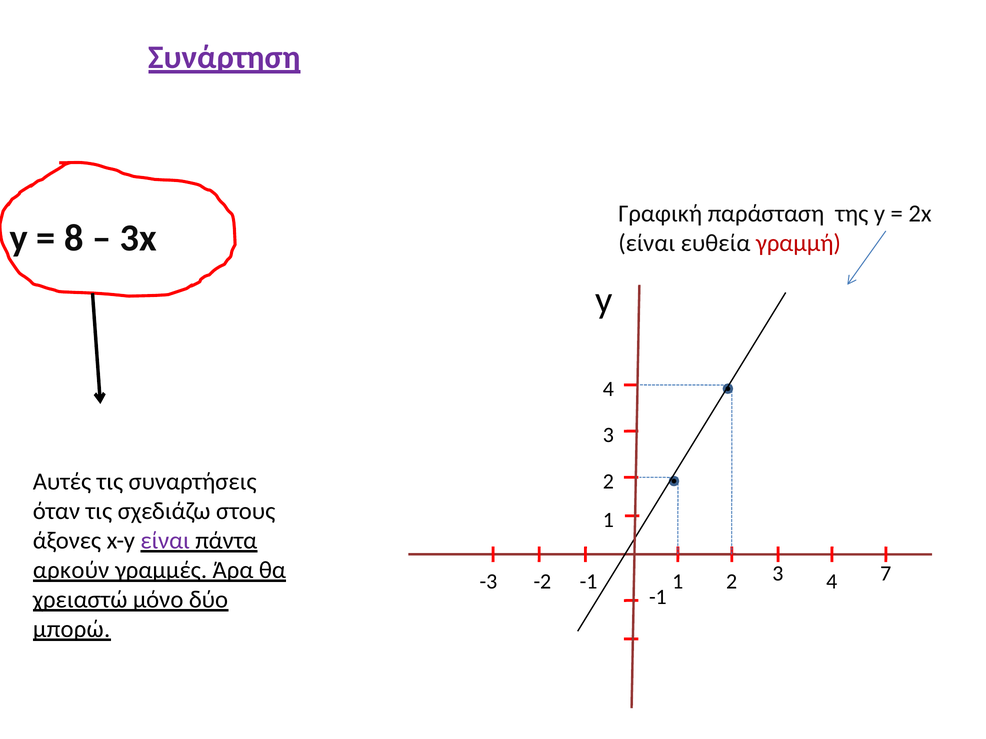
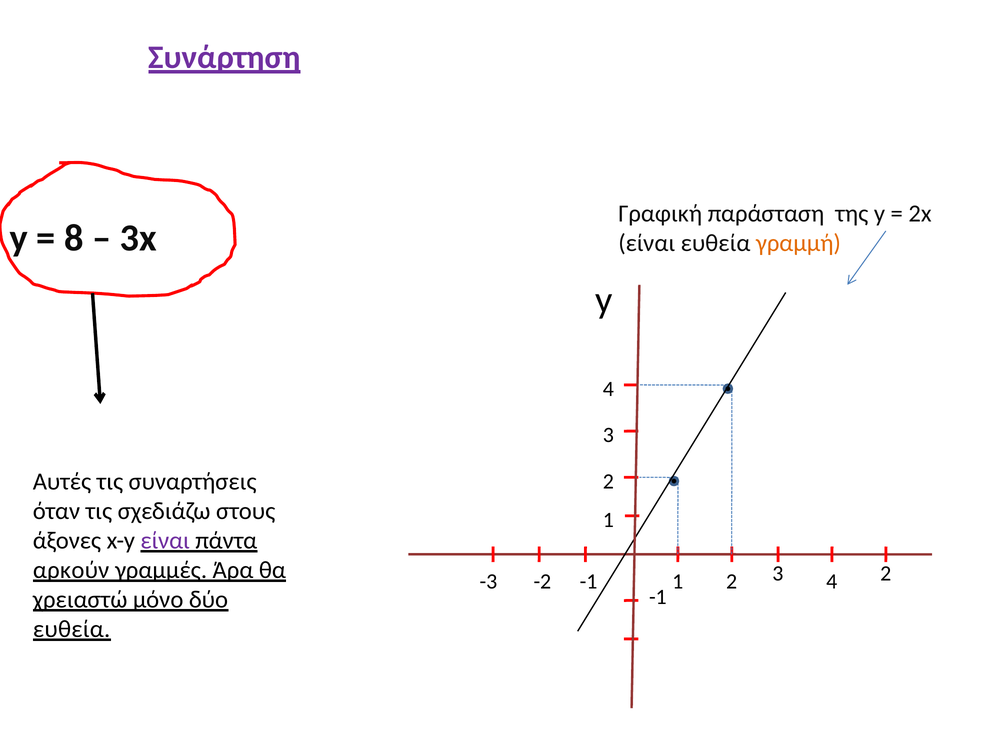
γραμμή colour: red -> orange (798, 243)
3 4 7: 7 -> 2 (886, 574)
μπορώ: μπορώ -> ευθεία (72, 630)
